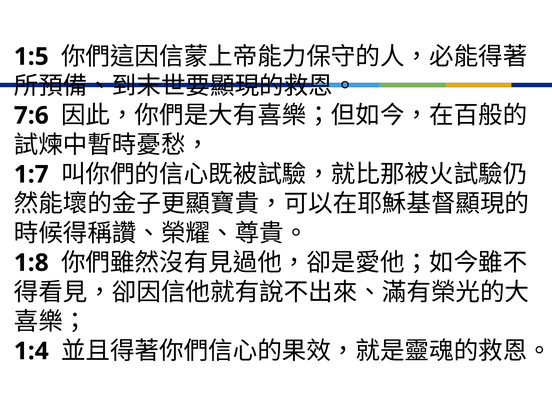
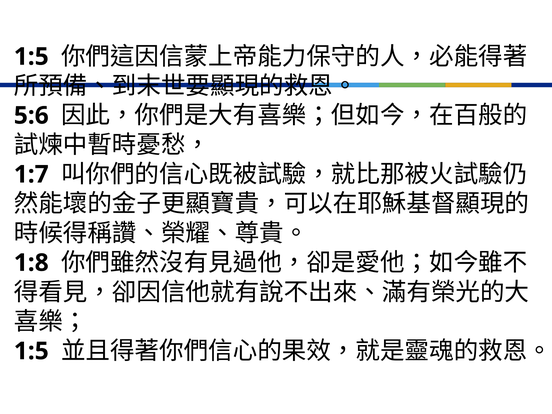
7:6: 7:6 -> 5:6 (31, 116)
1:4: 1:4 -> 1:5 (31, 351)
